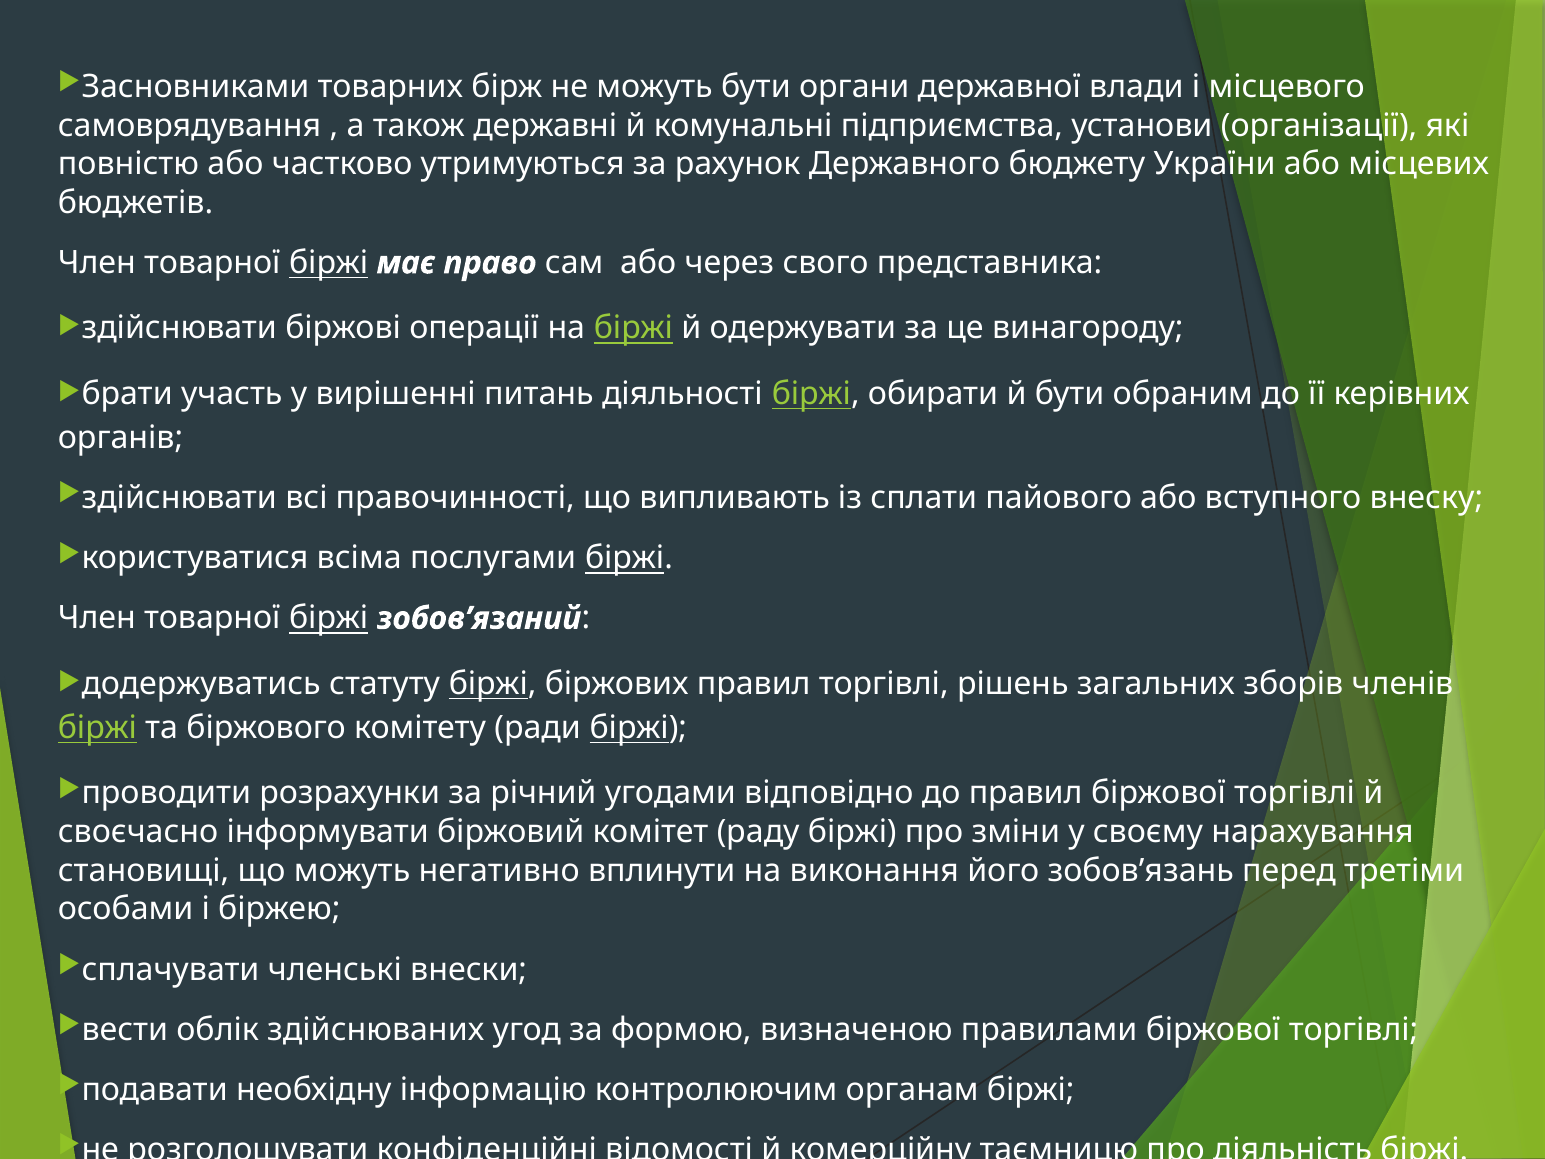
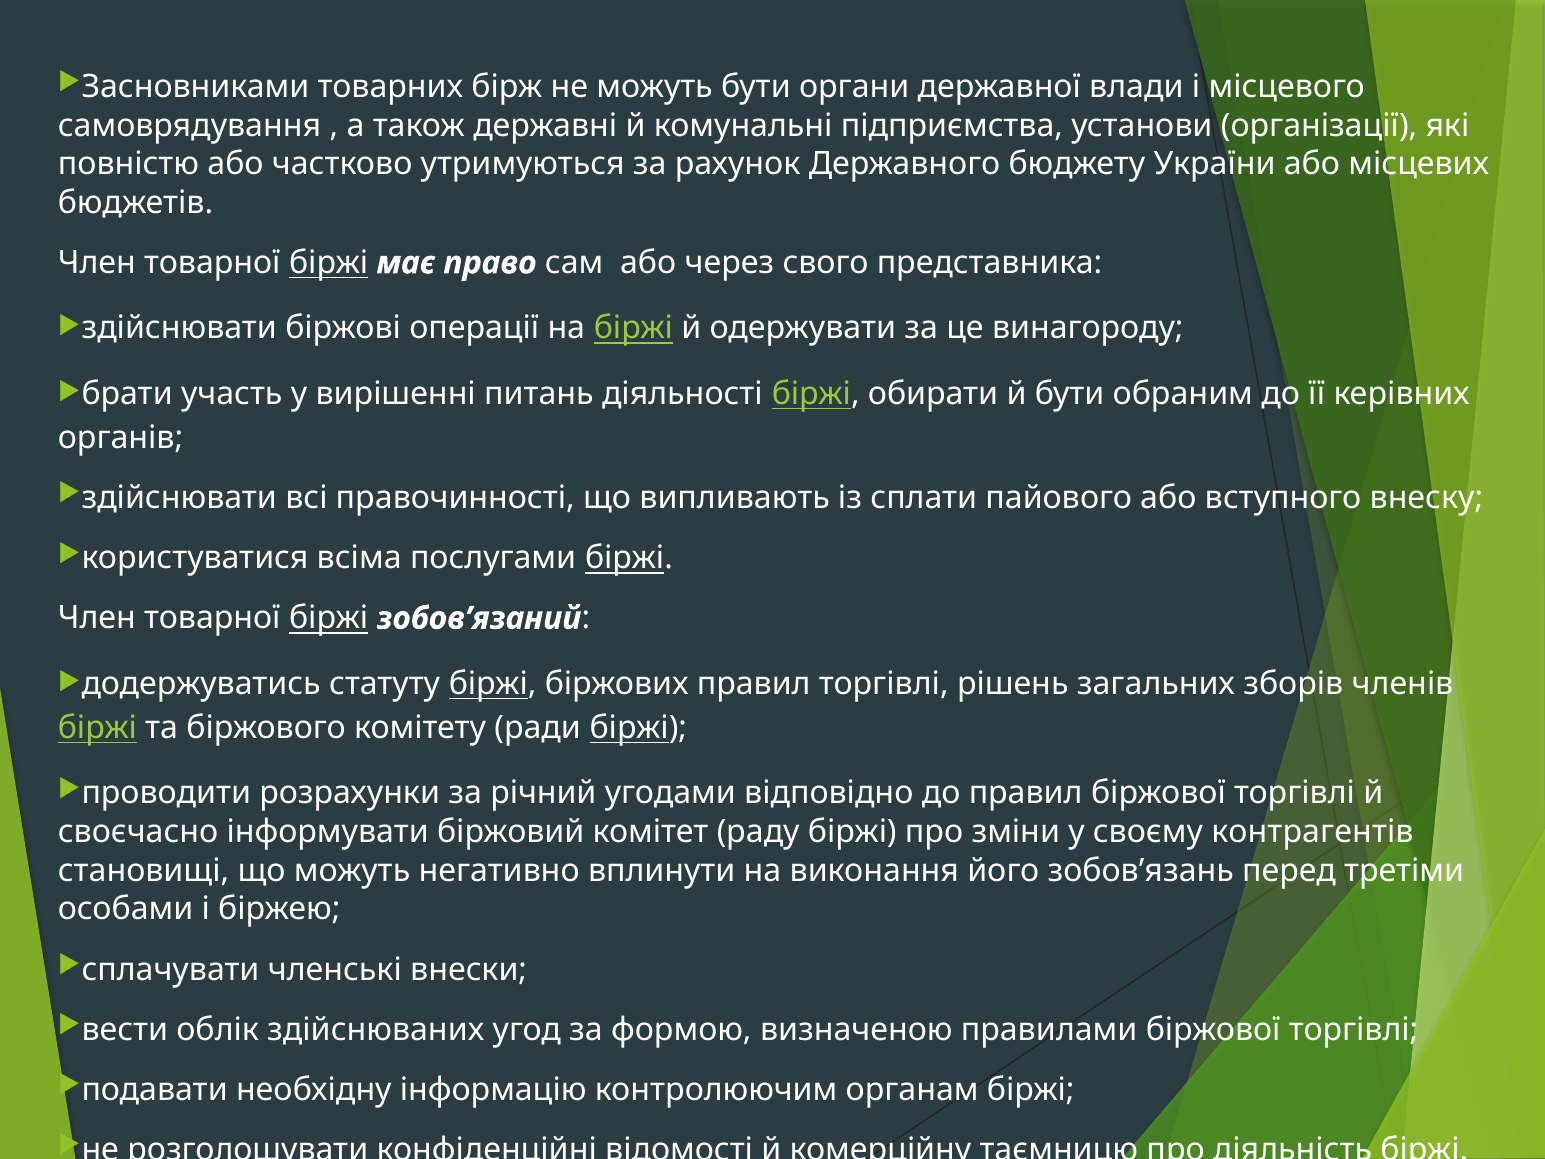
нарахування: нарахування -> контрагентів (1312, 832)
